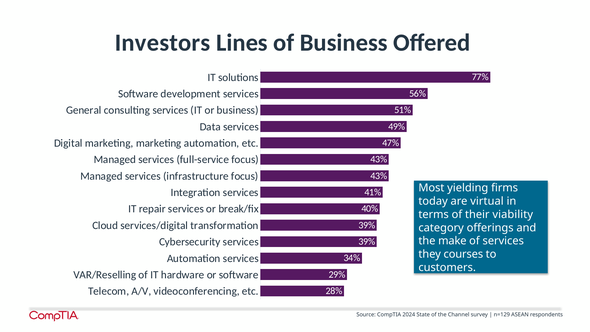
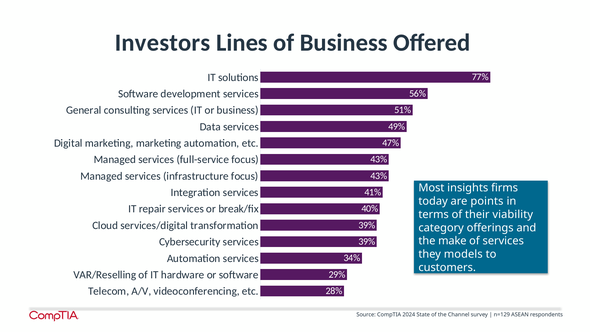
yielding: yielding -> insights (468, 188)
virtual: virtual -> points (487, 201)
courses: courses -> models (463, 254)
